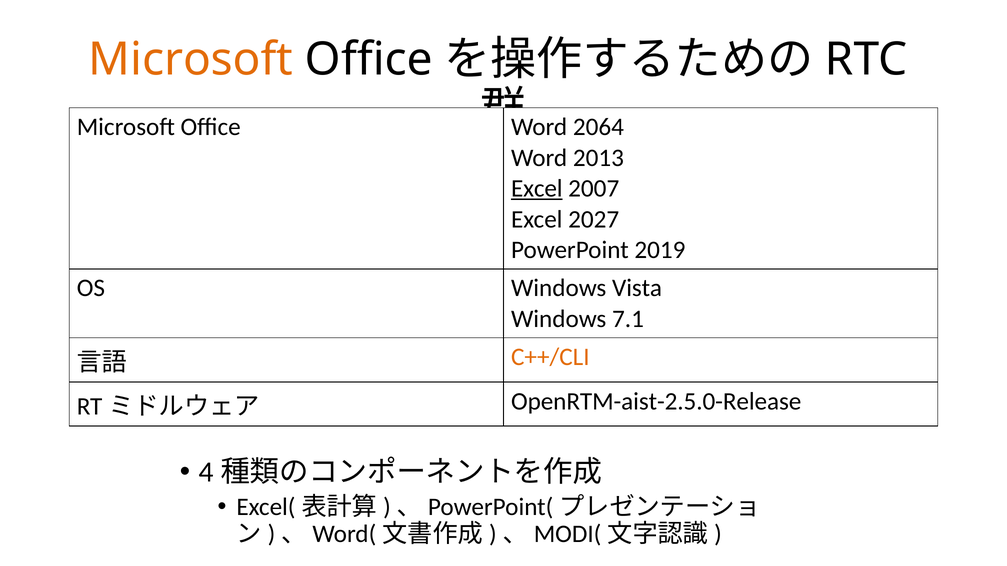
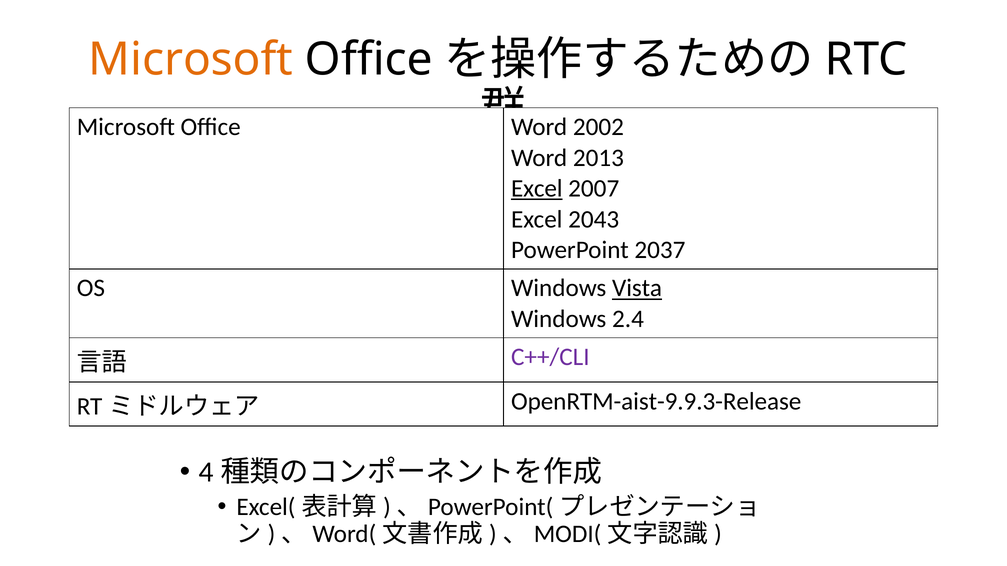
2064: 2064 -> 2002 (598, 127)
2027: 2027 -> 2043 (594, 219)
2019: 2019 -> 2037 (660, 250)
Vista underline: none -> present (637, 288)
7.1: 7.1 -> 2.4 (628, 319)
C++/CLI colour: orange -> purple (550, 357)
OpenRTM-aist-2.5.0-Release: OpenRTM-aist-2.5.0-Release -> OpenRTM-aist-9.9.3-Release (656, 402)
